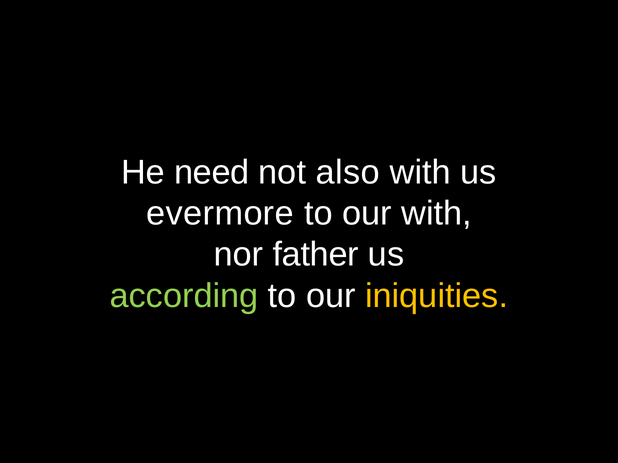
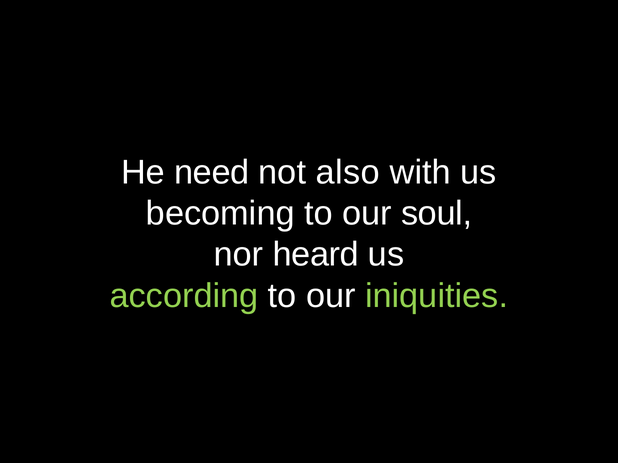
evermore: evermore -> becoming (220, 214)
our with: with -> soul (437, 214)
father: father -> heard (316, 255)
iniquities colour: yellow -> light green (437, 296)
